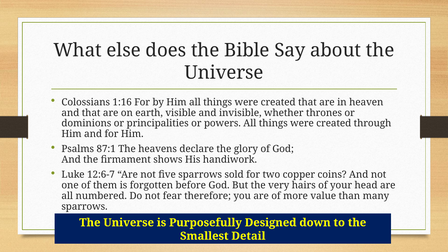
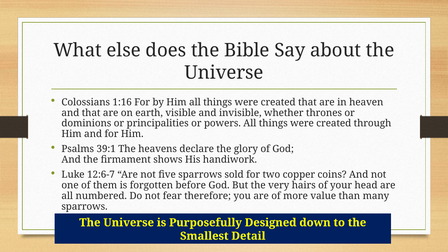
87:1: 87:1 -> 39:1 (106, 149)
